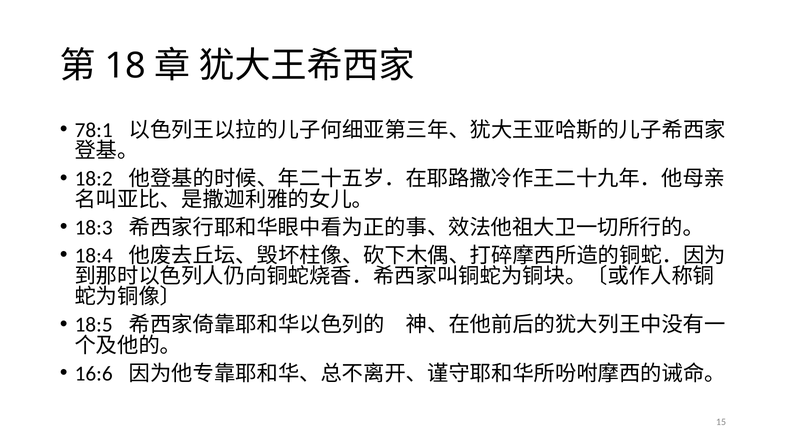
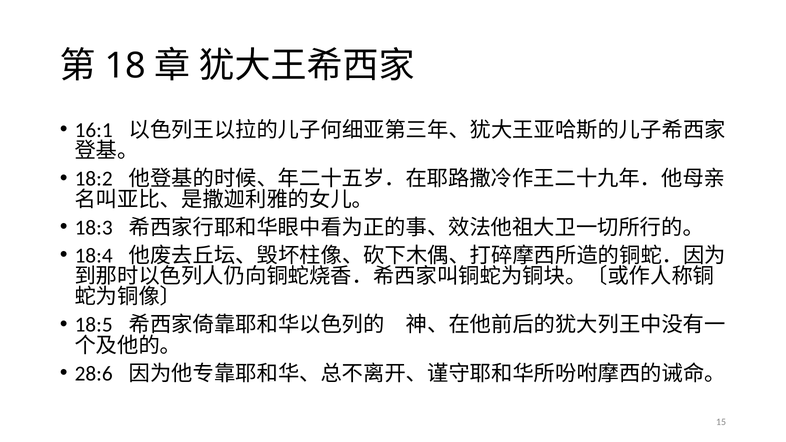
78:1: 78:1 -> 16:1 (94, 130)
16:6: 16:6 -> 28:6 (94, 374)
